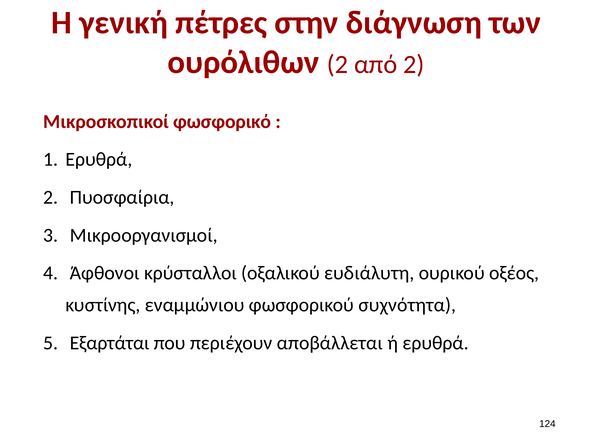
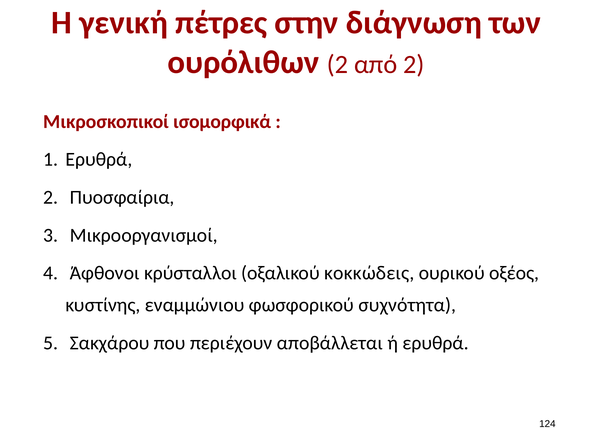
φωσφορικό: φωσφορικό -> ισομορφικά (222, 121)
ευδιάλυτη: ευδιάλυτη -> κοκκώδεις (369, 273)
Εξαρτάται: Εξαρτάται -> Σακχάρου (110, 342)
